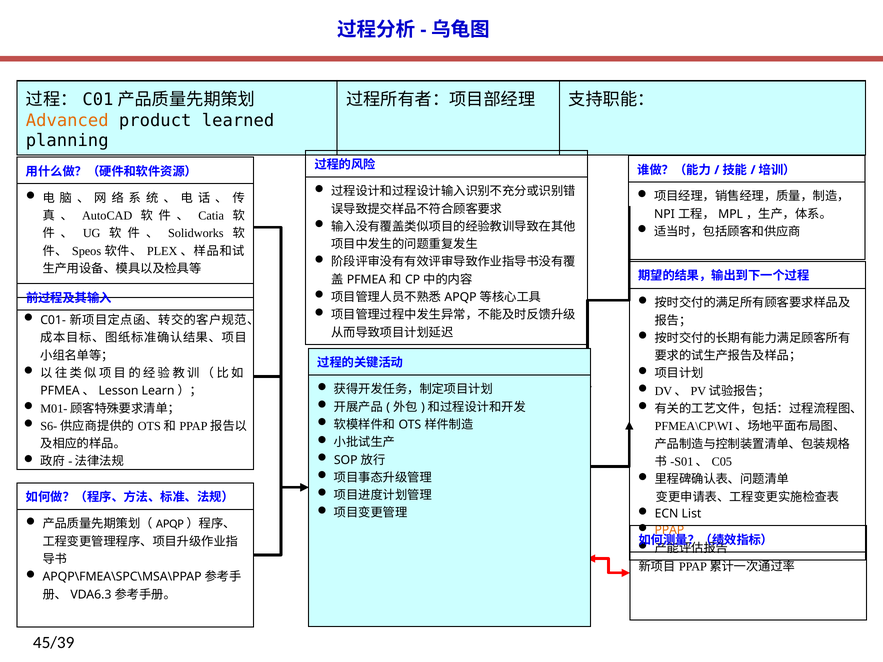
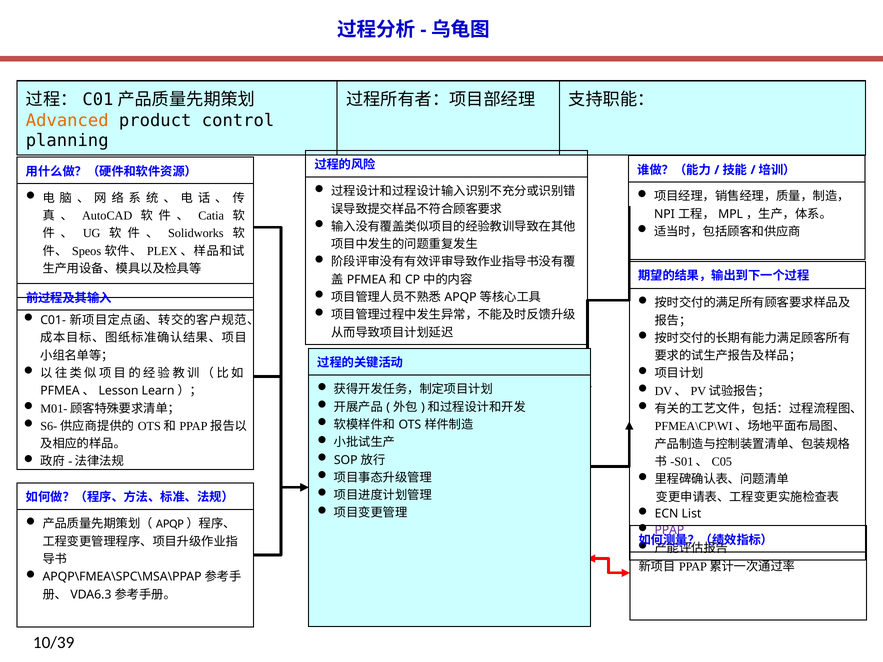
learned: learned -> control (238, 121)
PPAP colour: orange -> purple (669, 531)
45/39: 45/39 -> 10/39 (54, 643)
